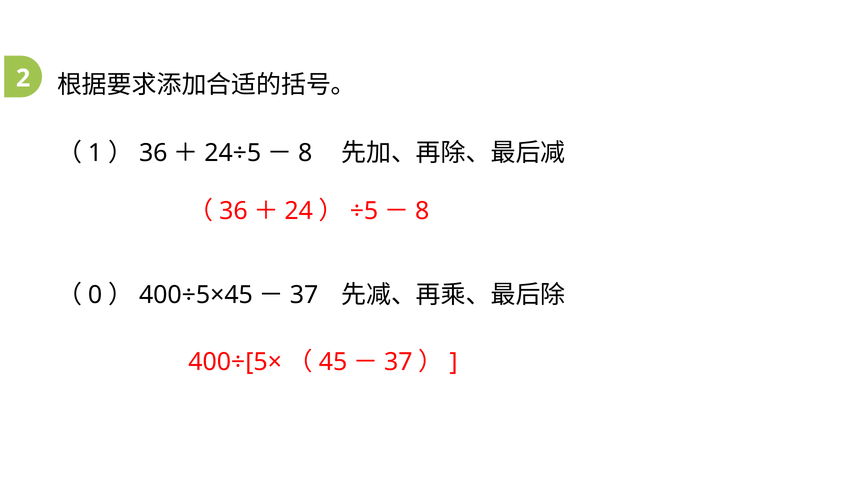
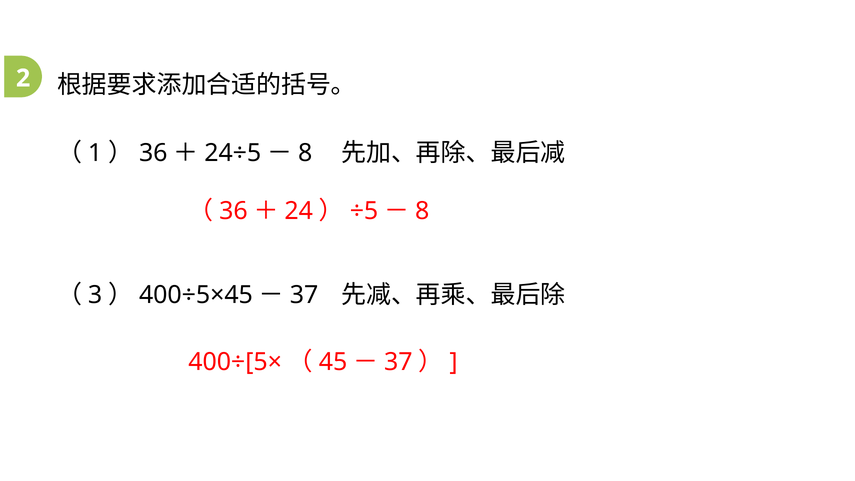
0: 0 -> 3 (95, 295)
